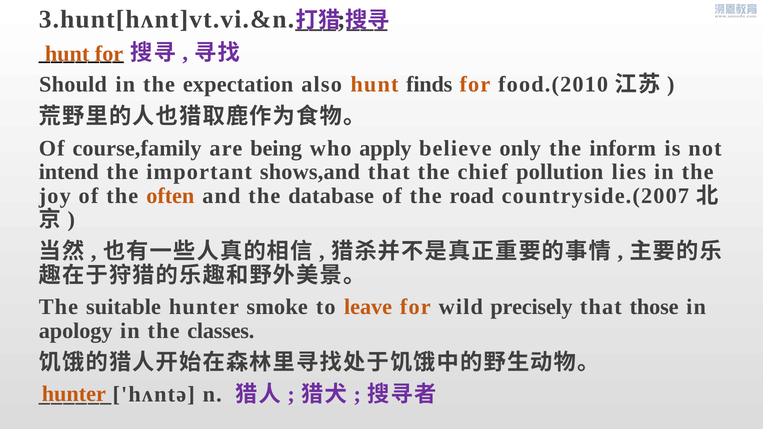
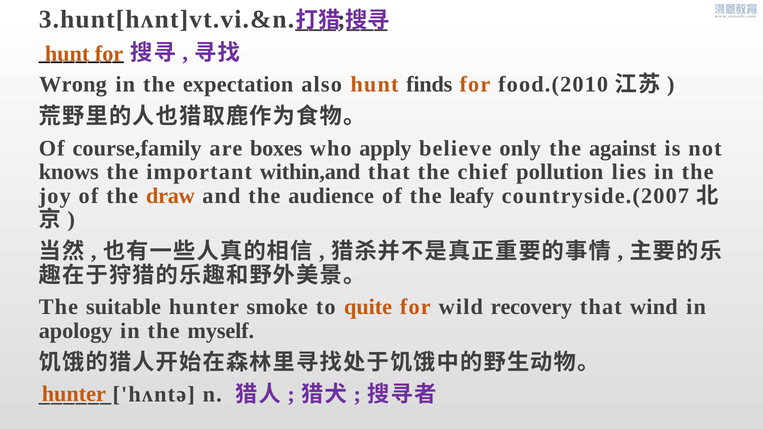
Should: Should -> Wrong (73, 85)
being: being -> boxes (276, 148)
inform: inform -> against (623, 148)
intend: intend -> knows (69, 172)
shows,and: shows,and -> within,and (310, 172)
often: often -> draw (170, 196)
database: database -> audience (331, 196)
road: road -> leafy (472, 196)
leave: leave -> quite (368, 307)
precisely: precisely -> recovery (532, 307)
those: those -> wind (654, 307)
classes: classes -> myself (221, 331)
